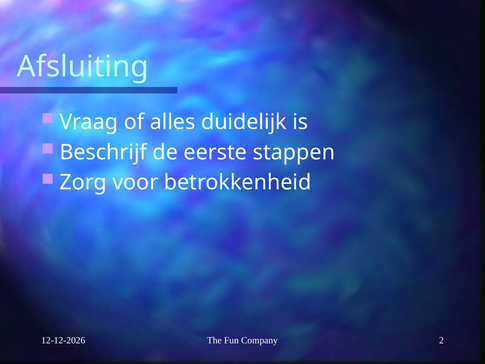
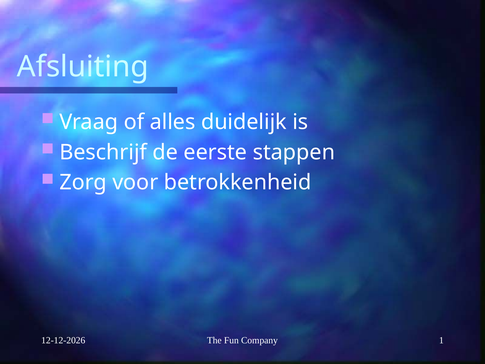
2: 2 -> 1 (441, 340)
